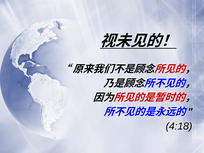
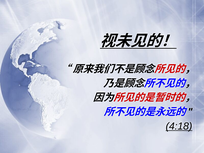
4:18 underline: none -> present (179, 126)
